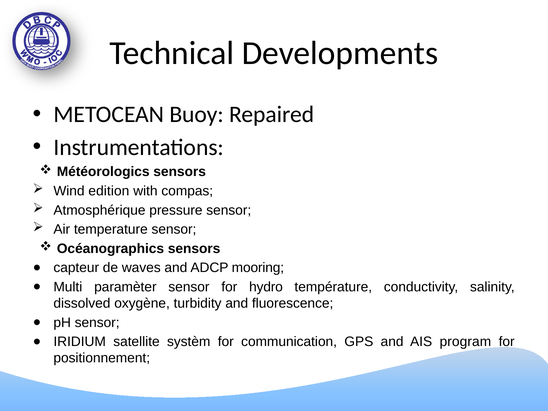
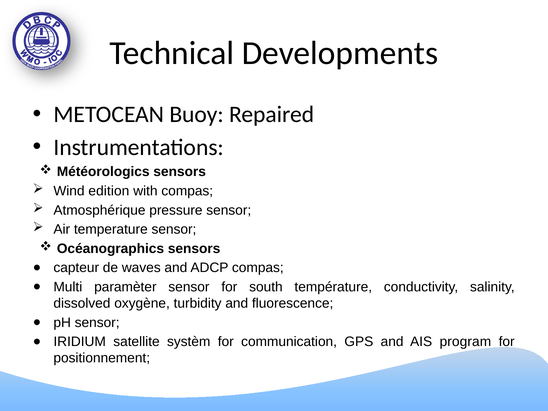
ADCP mooring: mooring -> compas (258, 268)
hydro: hydro -> south (266, 287)
